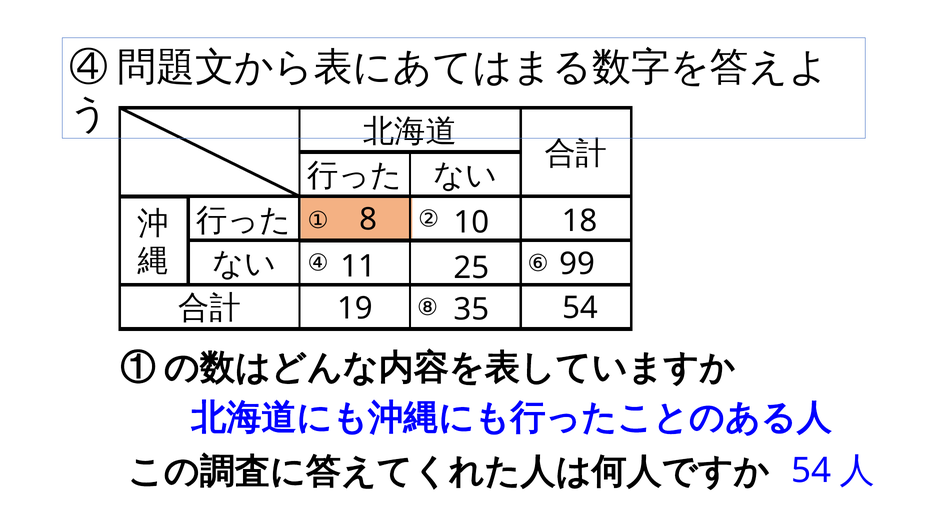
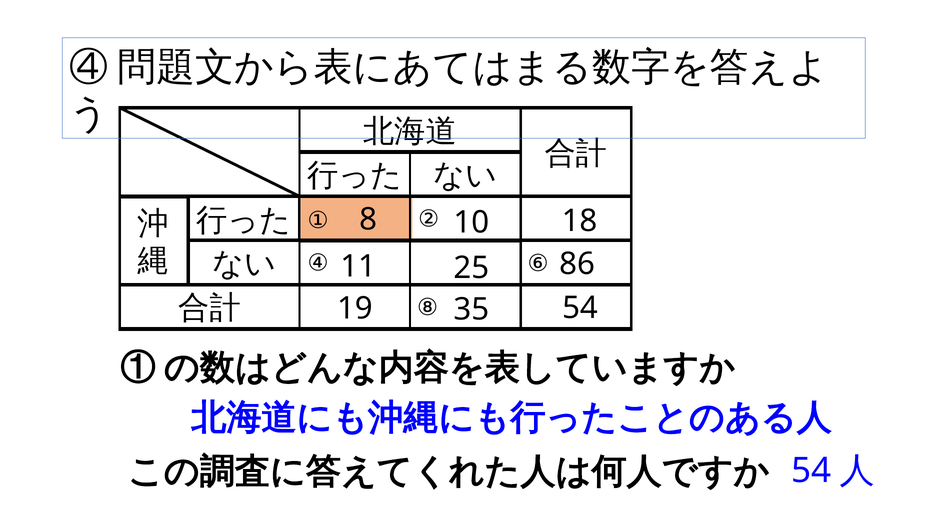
99: 99 -> 86 (577, 264)
